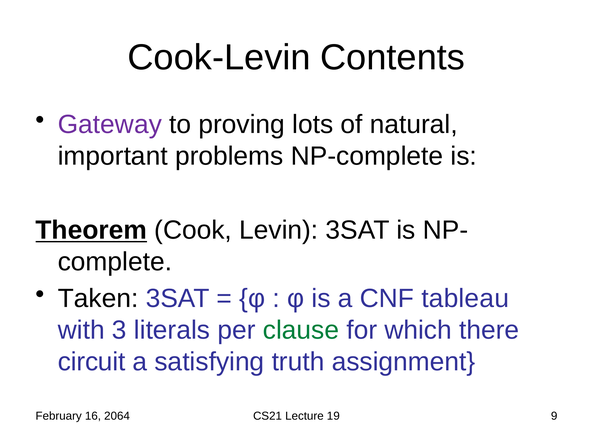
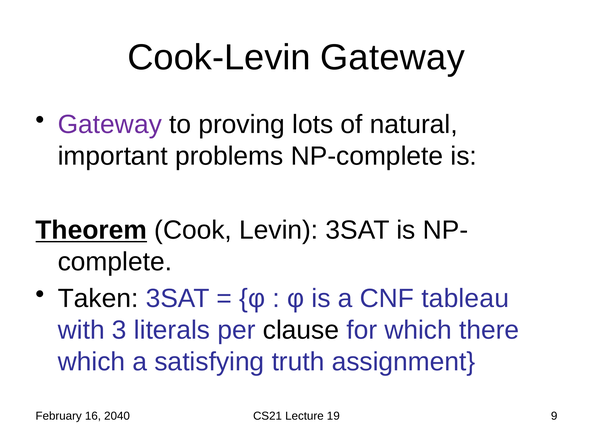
Cook-Levin Contents: Contents -> Gateway (392, 57)
clause colour: green -> black (301, 330)
circuit: circuit -> which (91, 362)
2064: 2064 -> 2040 (117, 416)
